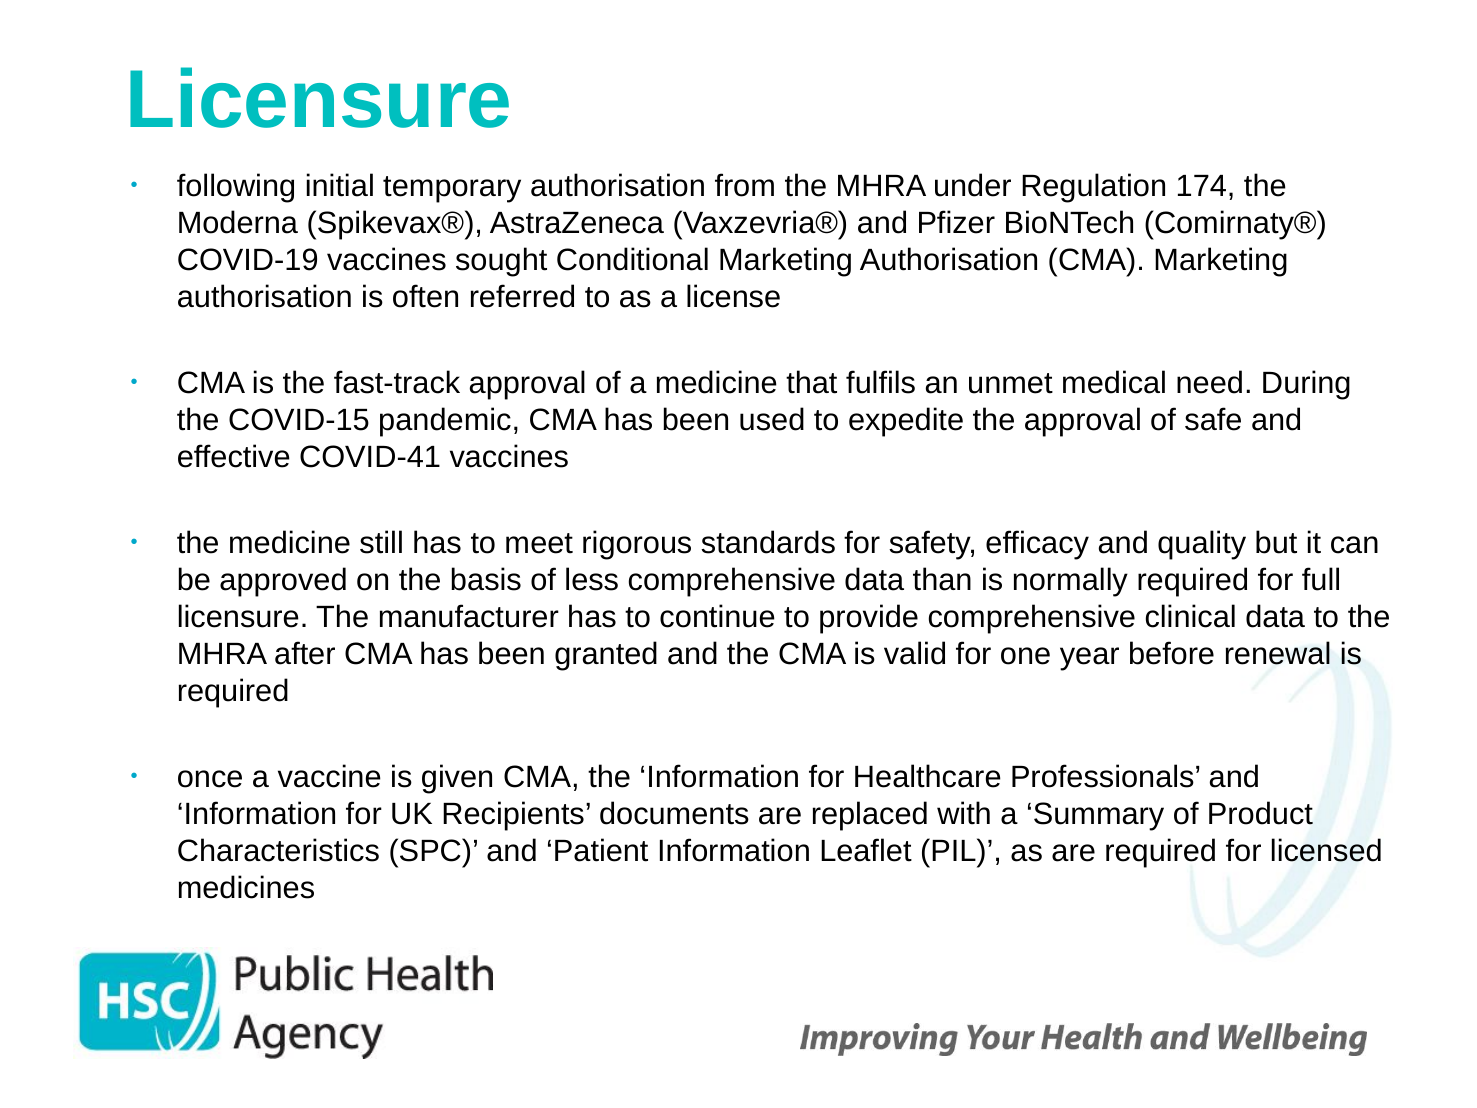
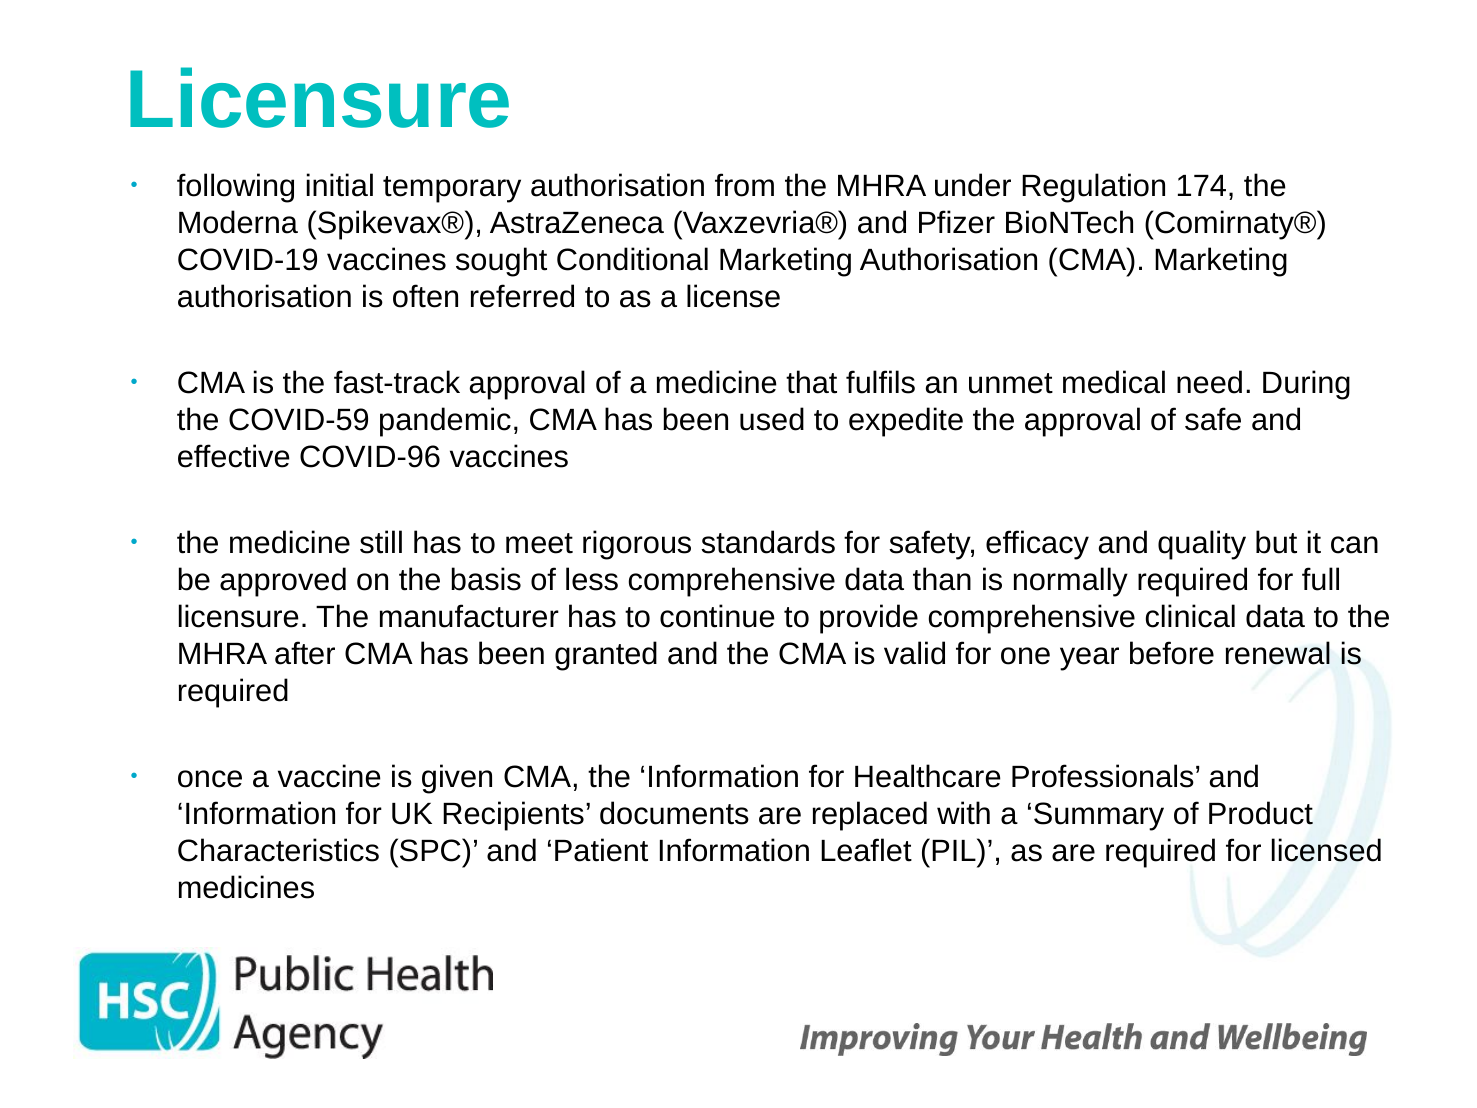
COVID-15: COVID-15 -> COVID-59 (299, 420)
COVID-41: COVID-41 -> COVID-96 (370, 457)
